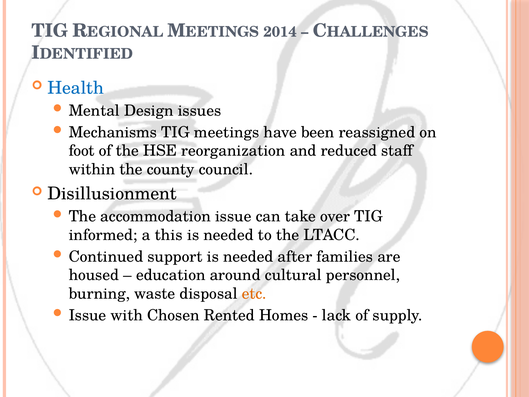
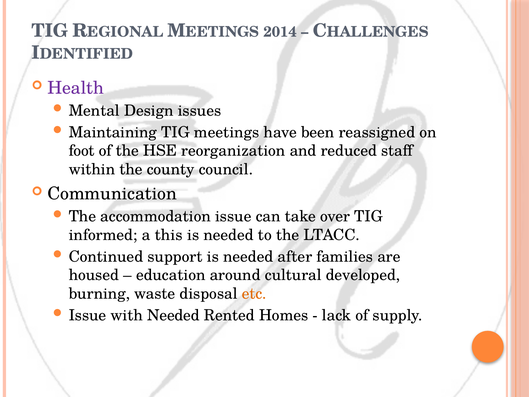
Health colour: blue -> purple (76, 88)
Mechanisms: Mechanisms -> Maintaining (113, 132)
Disillusionment: Disillusionment -> Communication (112, 194)
personnel: personnel -> developed (363, 275)
with Chosen: Chosen -> Needed (173, 315)
